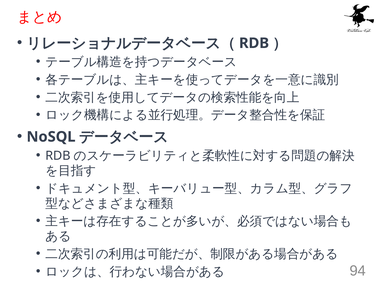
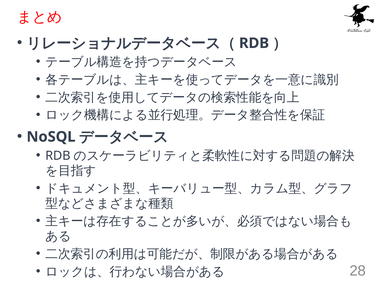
94: 94 -> 28 (358, 271)
